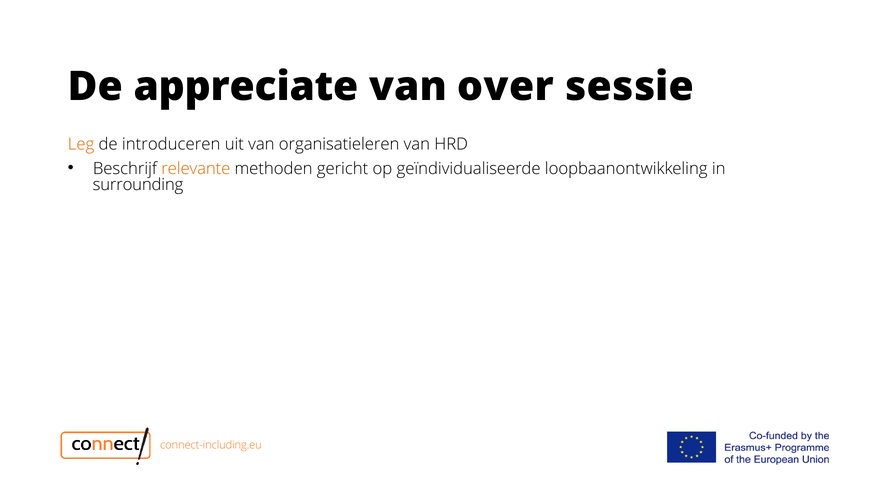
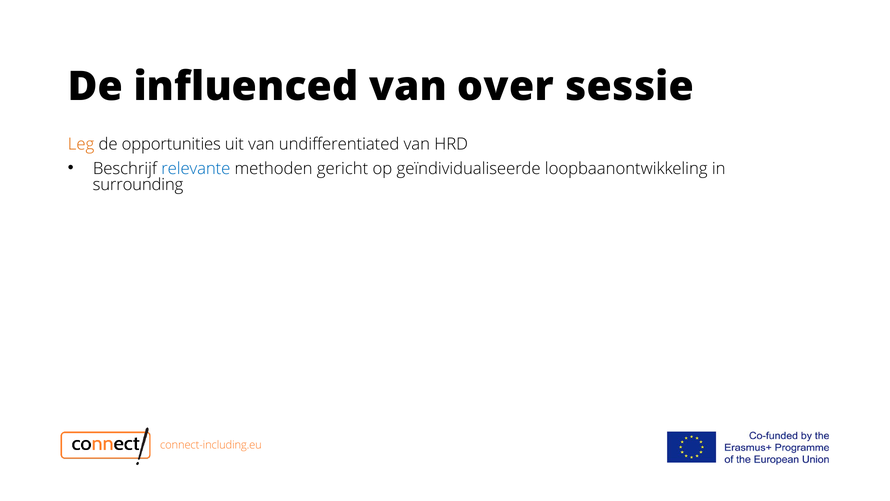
appreciate: appreciate -> influenced (246, 87)
introduceren: introduceren -> opportunities (171, 144)
organisatieleren: organisatieleren -> undifferentiated (339, 144)
relevante colour: orange -> blue (196, 168)
